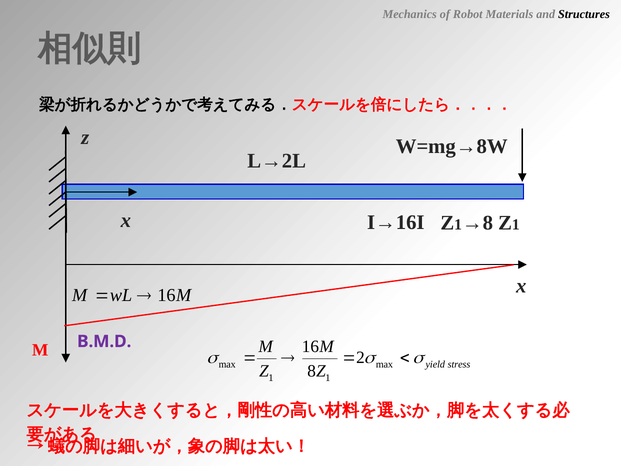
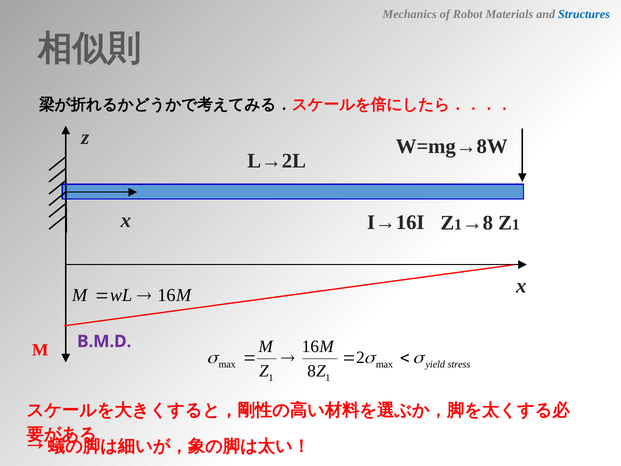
Structures colour: black -> blue (584, 14)
